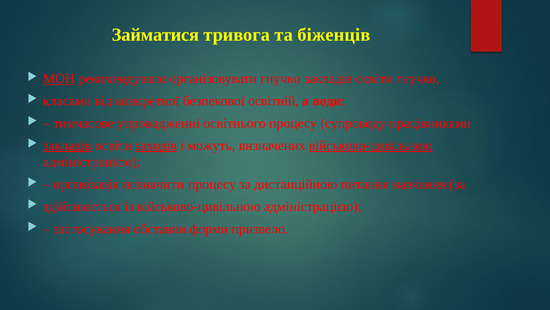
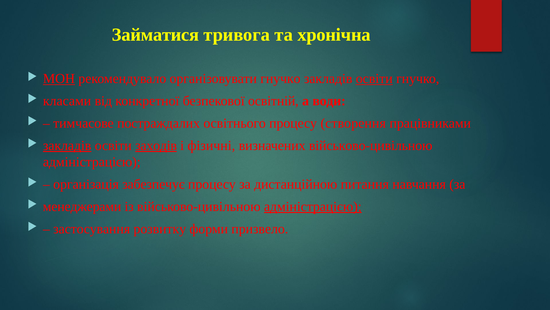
біженців: біженців -> хронічна (334, 35)
освіти underline: none -> present (374, 79)
упровадженні: упровадженні -> постраждалих (159, 123)
супроводу: супроводу -> створення (353, 123)
можуть: можуть -> фізичні (211, 145)
військово-цивільною underline: present -> none (371, 145)
позначити: позначити -> забезпечує (154, 184)
здійснюється: здійснюється -> менеджерами (82, 206)
адміністрацією underline: none -> present (313, 206)
обставин: обставин -> розвитку (160, 228)
